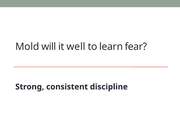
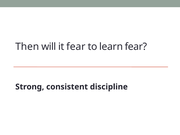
Mold: Mold -> Then (27, 47)
it well: well -> fear (76, 47)
